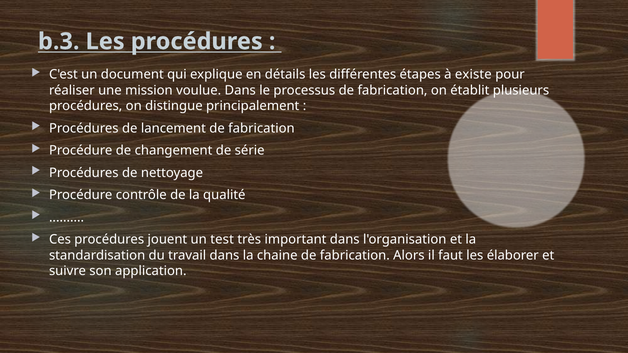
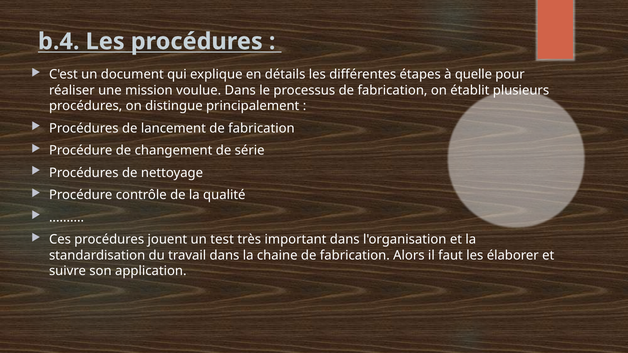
b.3: b.3 -> b.4 (59, 41)
existe: existe -> quelle (473, 75)
